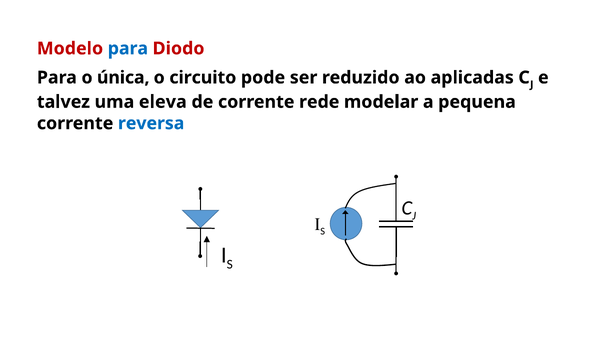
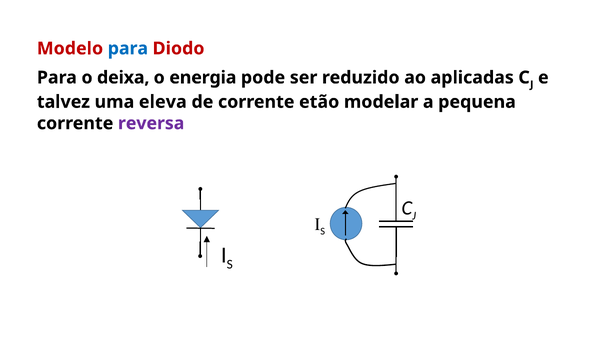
única: única -> deixa (123, 78)
circuito: circuito -> energia (203, 78)
rede: rede -> etão (319, 102)
reversa colour: blue -> purple (151, 123)
